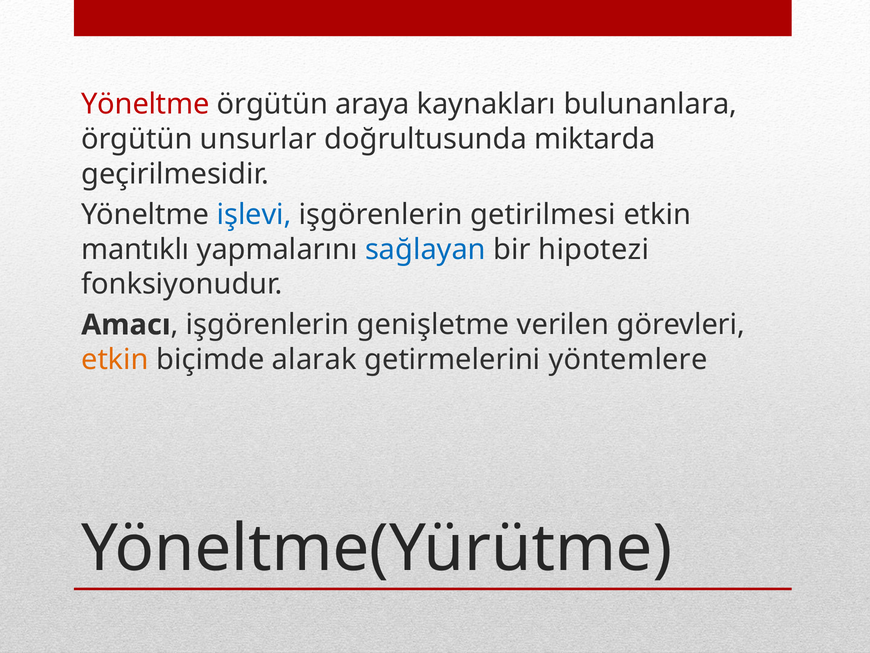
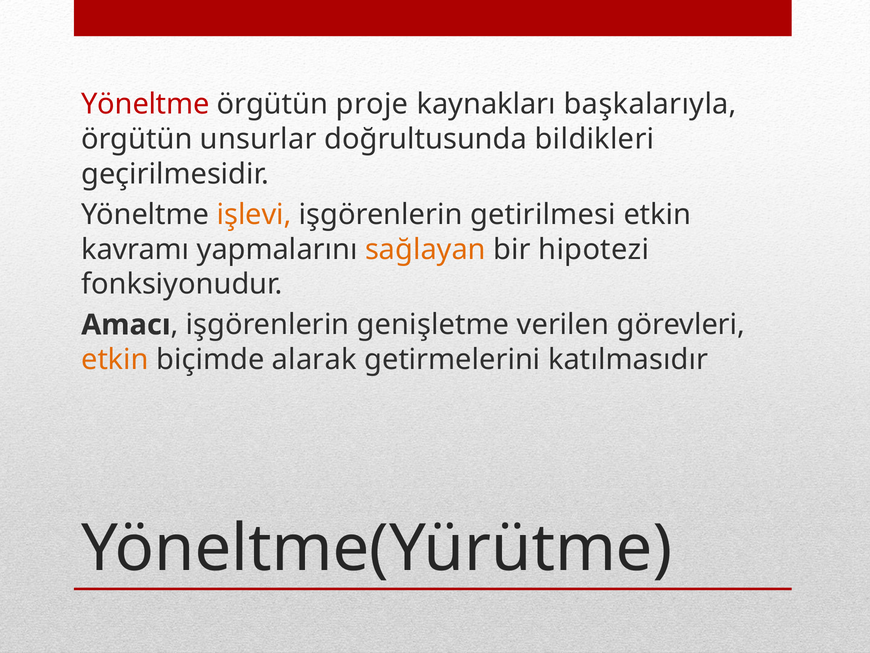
araya: araya -> proje (372, 104)
bulunanlara: bulunanlara -> başkalarıyla (650, 104)
miktarda: miktarda -> bildikleri (595, 139)
işlevi colour: blue -> orange (254, 214)
mantıklı: mantıklı -> kavramı (135, 249)
sağlayan colour: blue -> orange (425, 249)
yöntemlere: yöntemlere -> katılmasıdır (628, 359)
